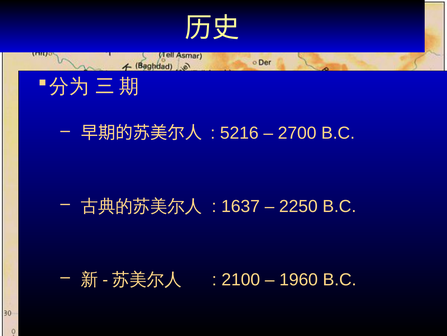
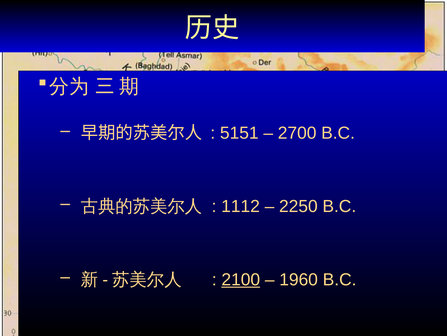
5216: 5216 -> 5151 (239, 133)
1637: 1637 -> 1112 (241, 206)
2100 underline: none -> present (241, 279)
